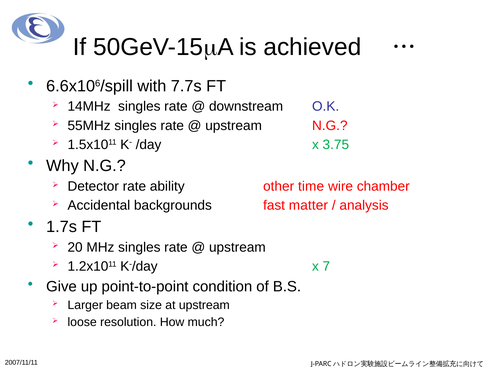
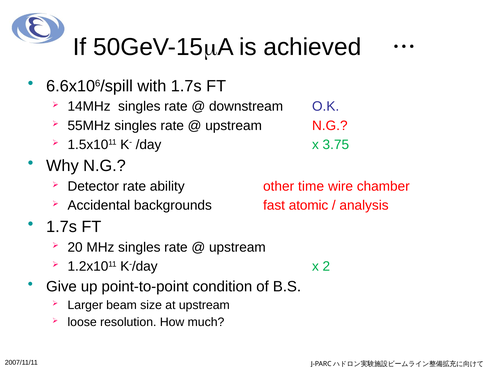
with 7.7s: 7.7s -> 1.7s (186, 86)
matter: matter -> atomic (309, 205)
7: 7 -> 2 (326, 266)
